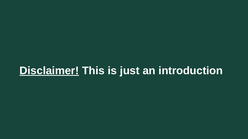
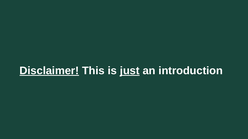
just underline: none -> present (130, 71)
